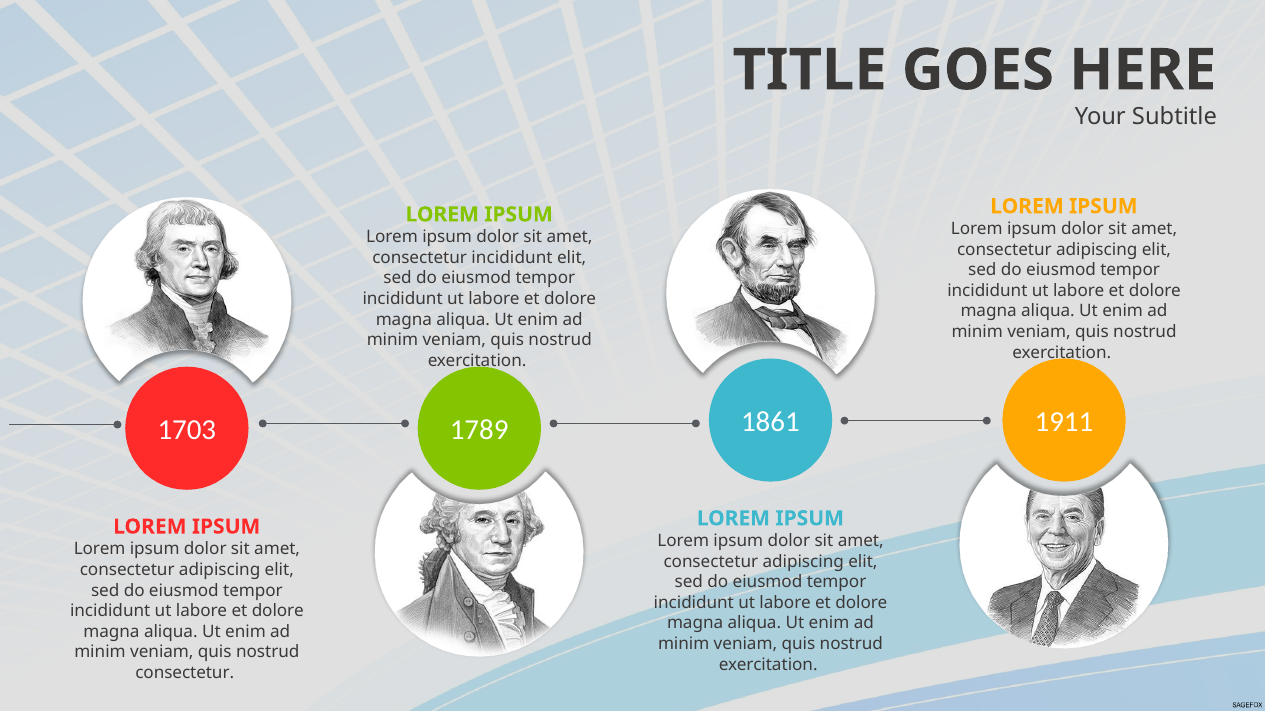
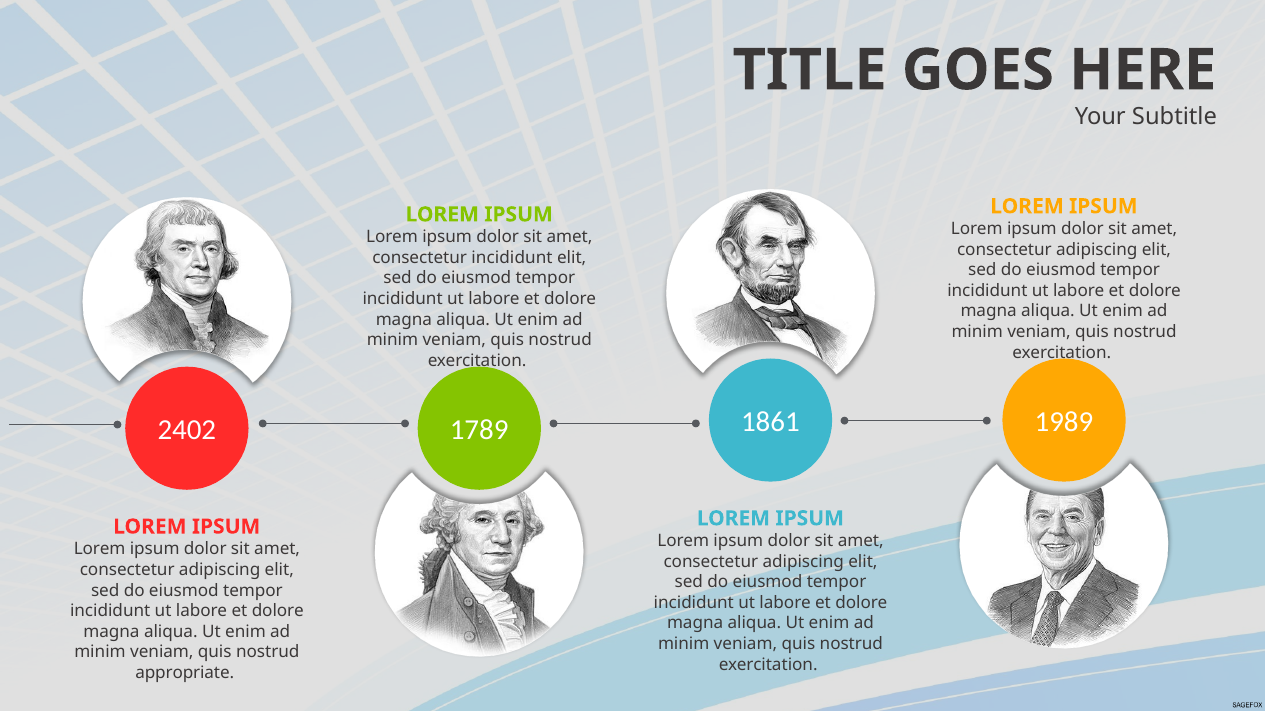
1911: 1911 -> 1989 (1064, 422)
1703: 1703 -> 2402 (187, 431)
consectetur: consectetur -> appropriate (185, 673)
